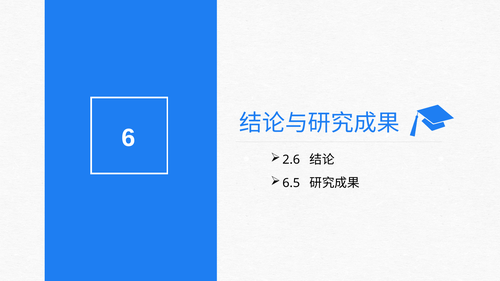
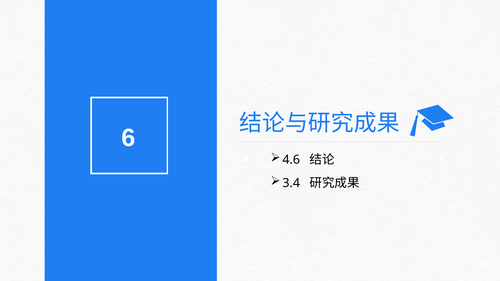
2.6: 2.6 -> 4.6 (291, 160)
6.5: 6.5 -> 3.4 (291, 183)
